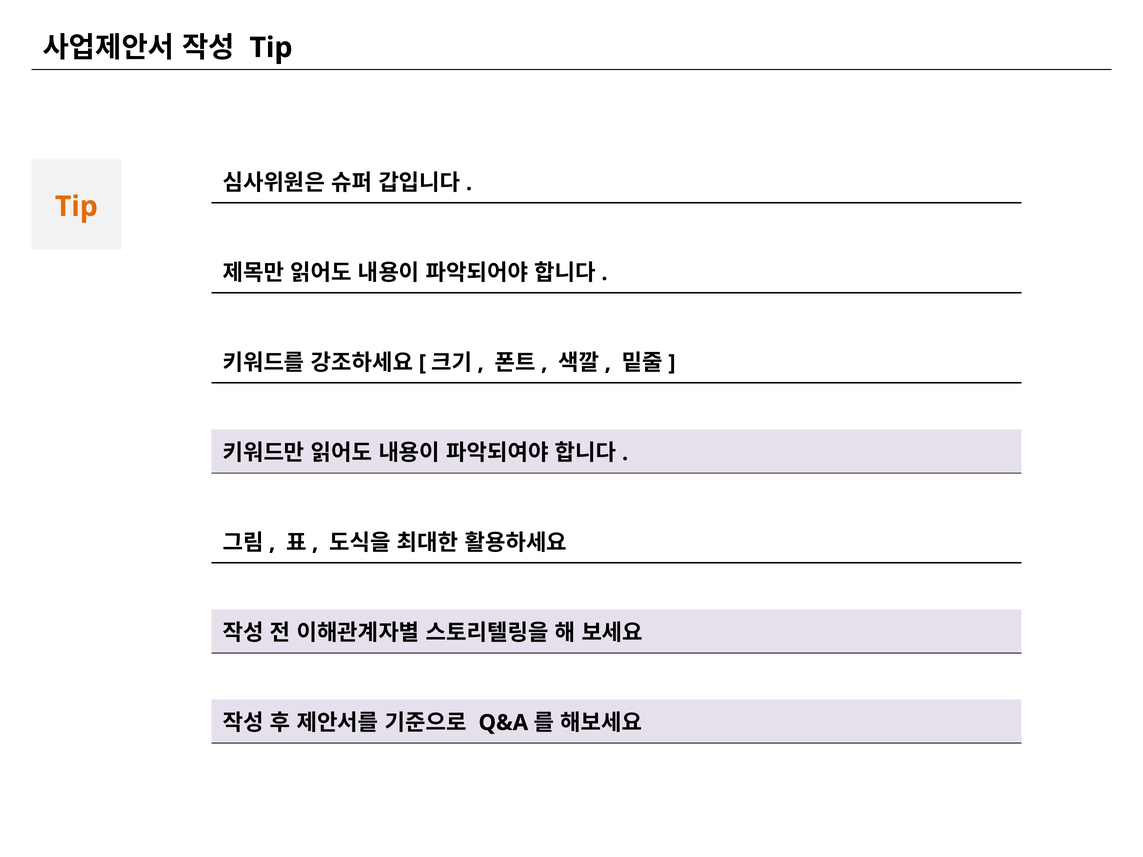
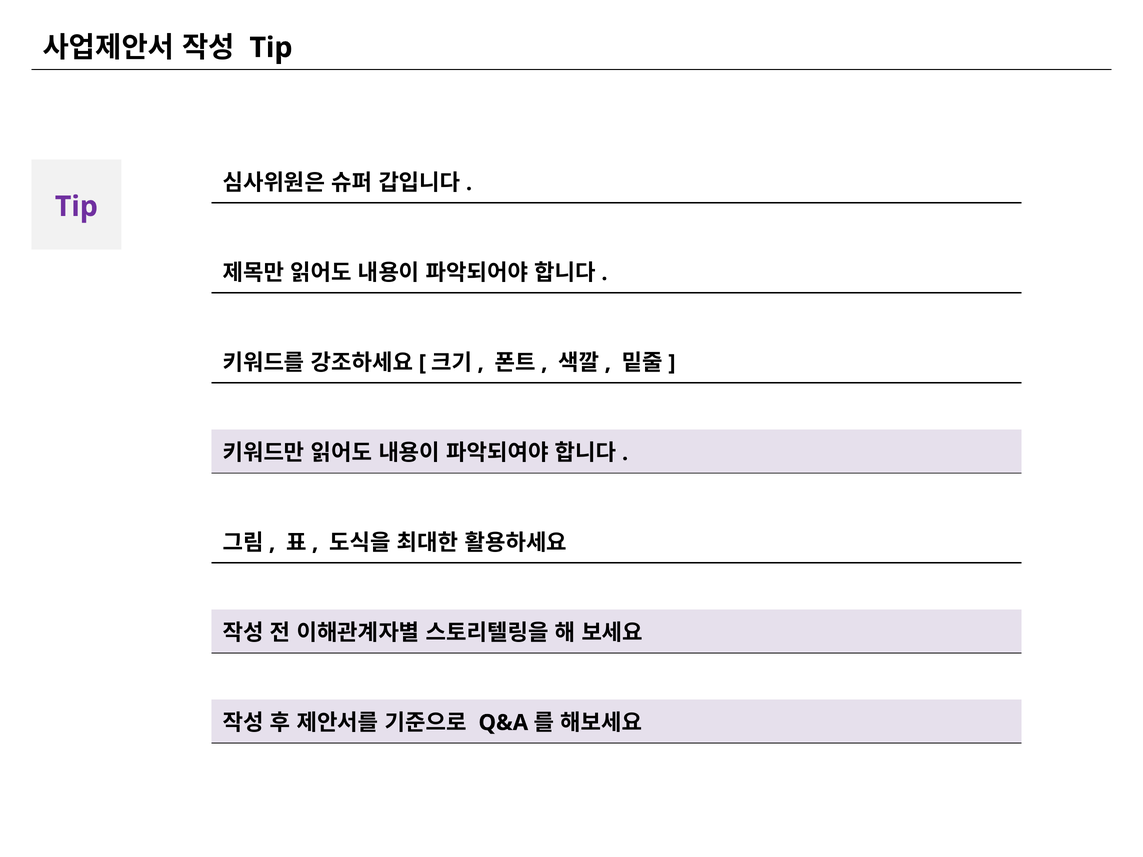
Tip colour: orange -> purple (76, 207)
